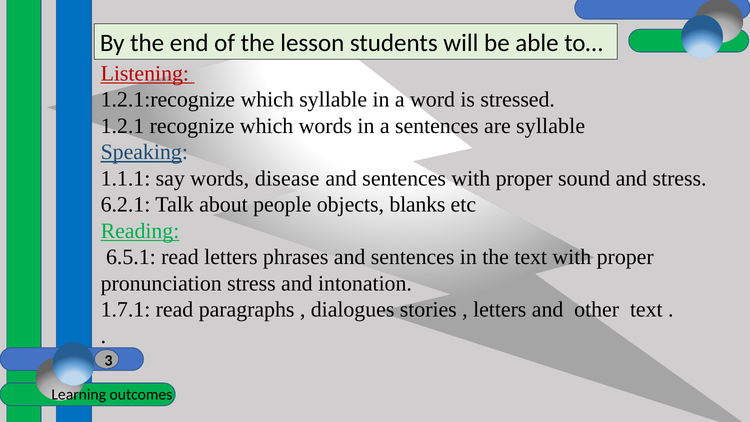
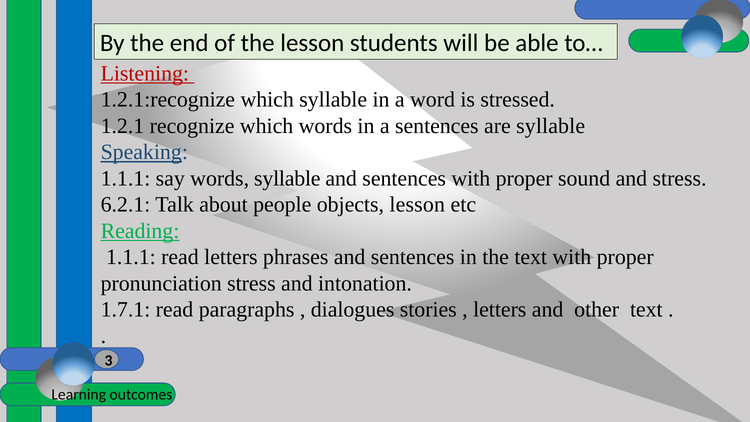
words disease: disease -> syllable (287, 178)
objects blanks: blanks -> lesson (417, 205)
6.5.1: 6.5.1 -> 1.1.1 (131, 257)
